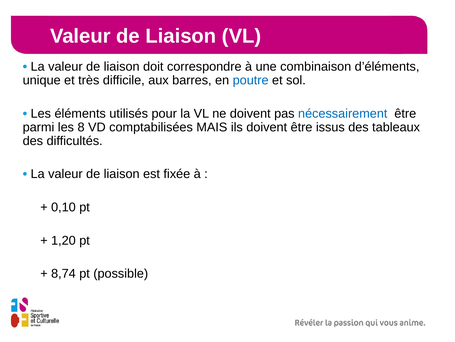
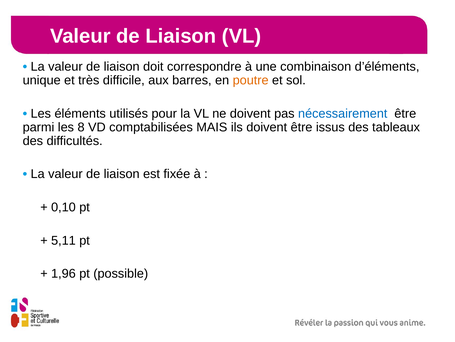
poutre colour: blue -> orange (251, 80)
1,20: 1,20 -> 5,11 (63, 240)
8,74: 8,74 -> 1,96 (63, 273)
